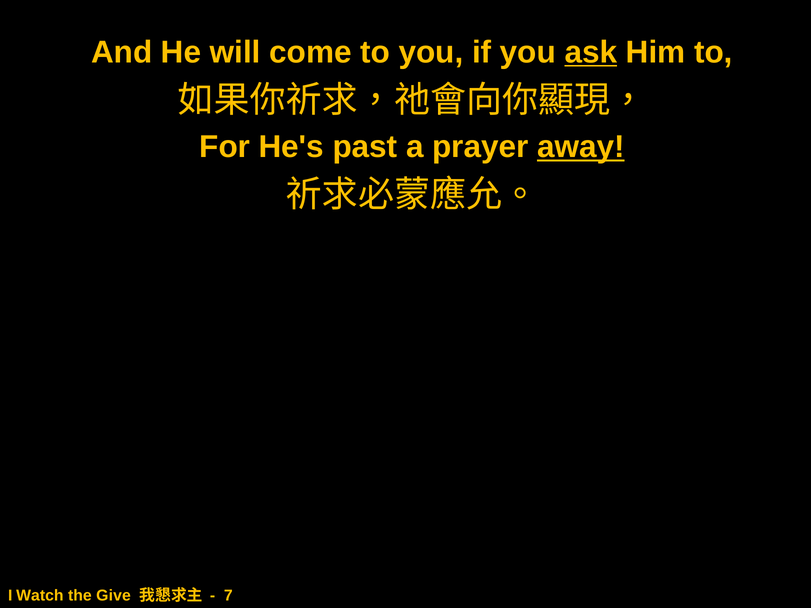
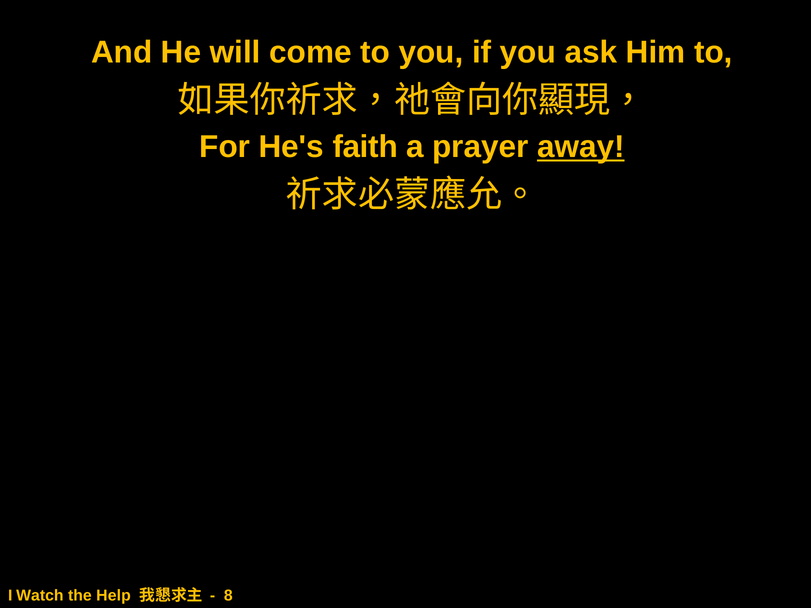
ask underline: present -> none (591, 52)
past: past -> faith (365, 147)
Give: Give -> Help (114, 596)
7: 7 -> 8 (228, 596)
